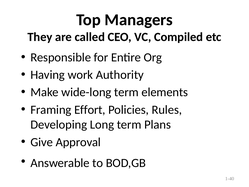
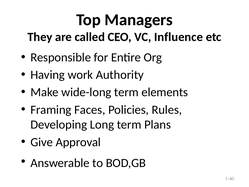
Compiled: Compiled -> Influence (178, 37)
Effort: Effort -> Faces (90, 110)
